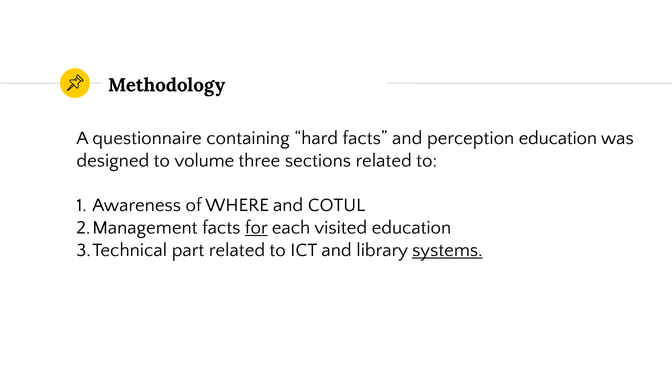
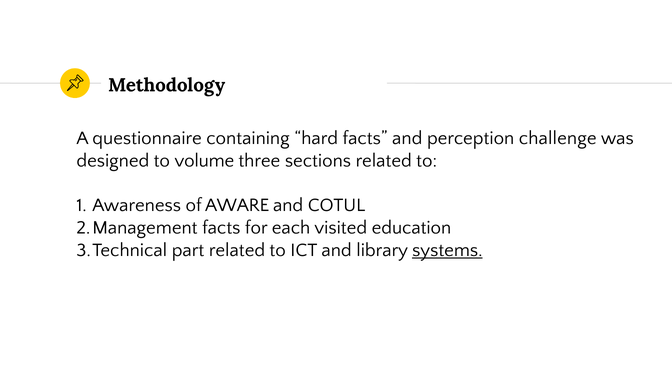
perception education: education -> challenge (558, 138)
WHERE: WHERE -> AWARE (237, 205)
for underline: present -> none (256, 228)
